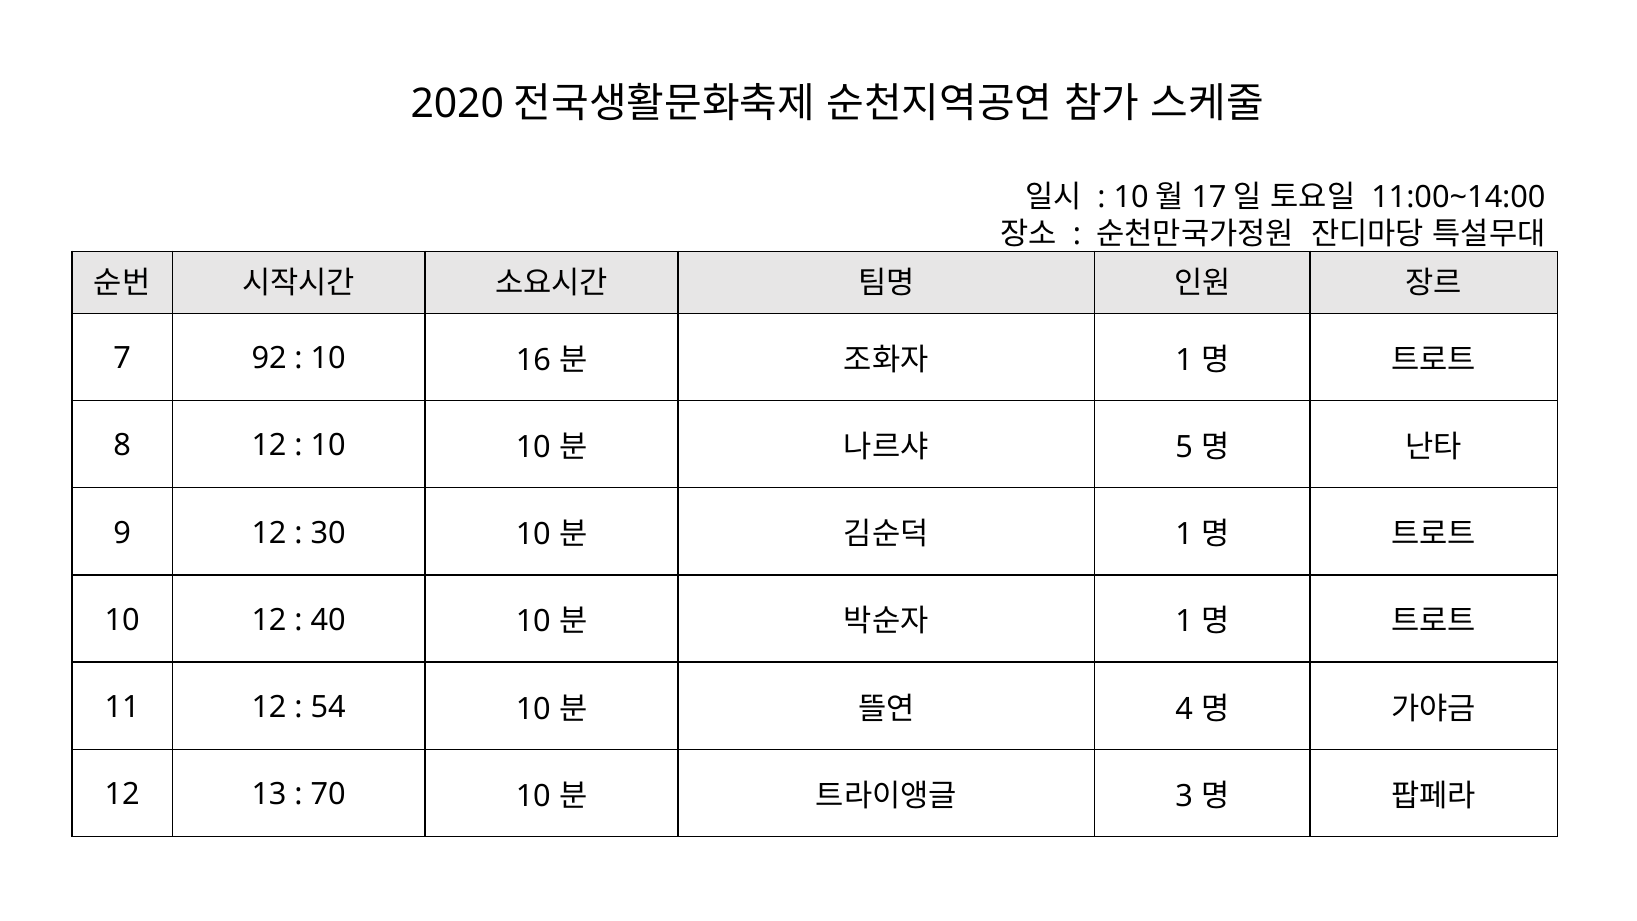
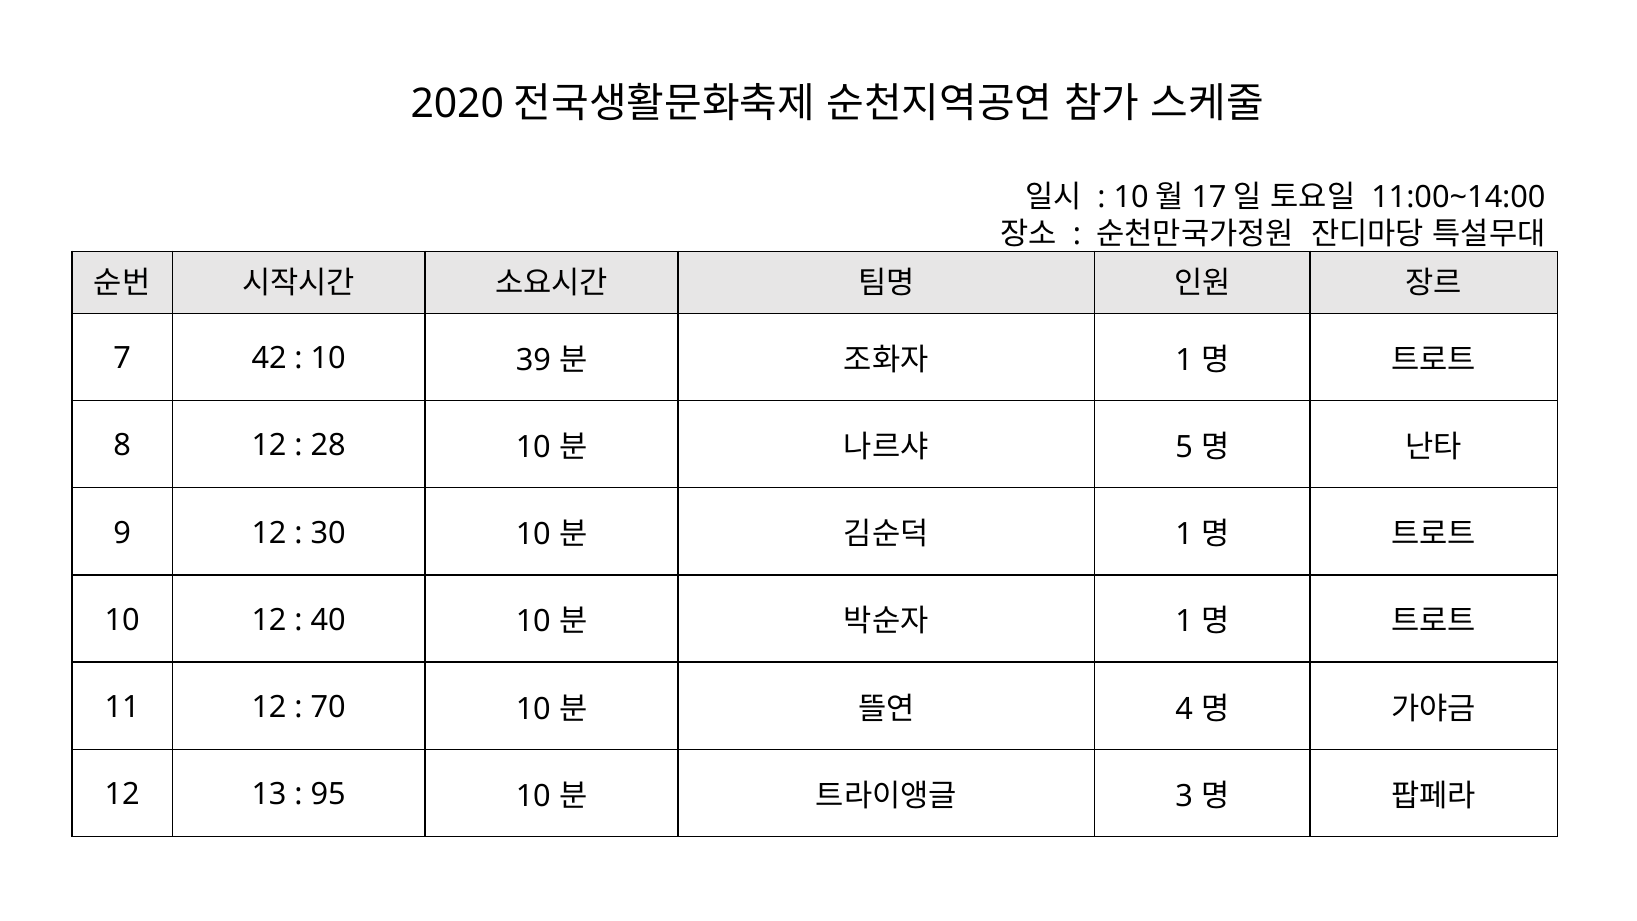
92: 92 -> 42 (269, 359)
16: 16 -> 39 (533, 360)
10: 10 -> 28 (328, 446)
54: 54 -> 70 (328, 707)
70: 70 -> 95 (328, 795)
